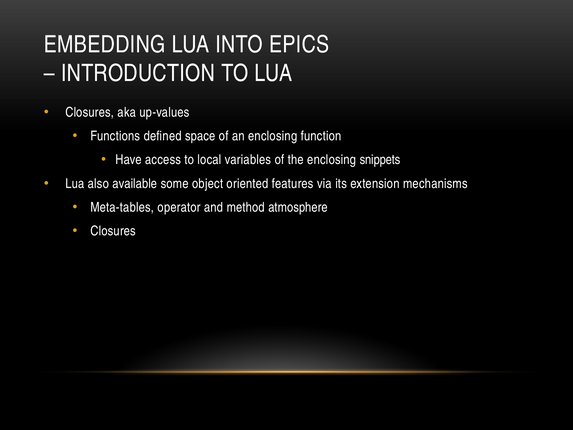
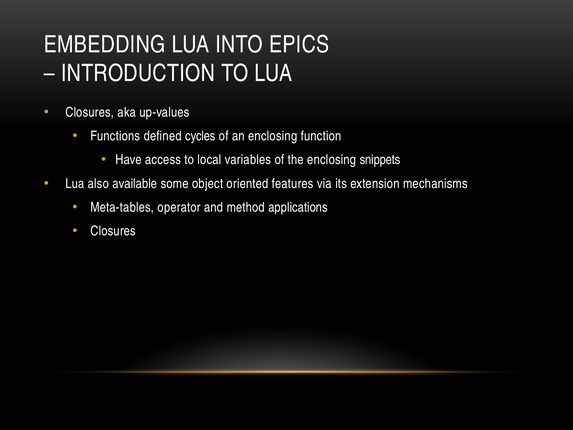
space: space -> cycles (200, 136)
atmosphere: atmosphere -> applications (298, 207)
